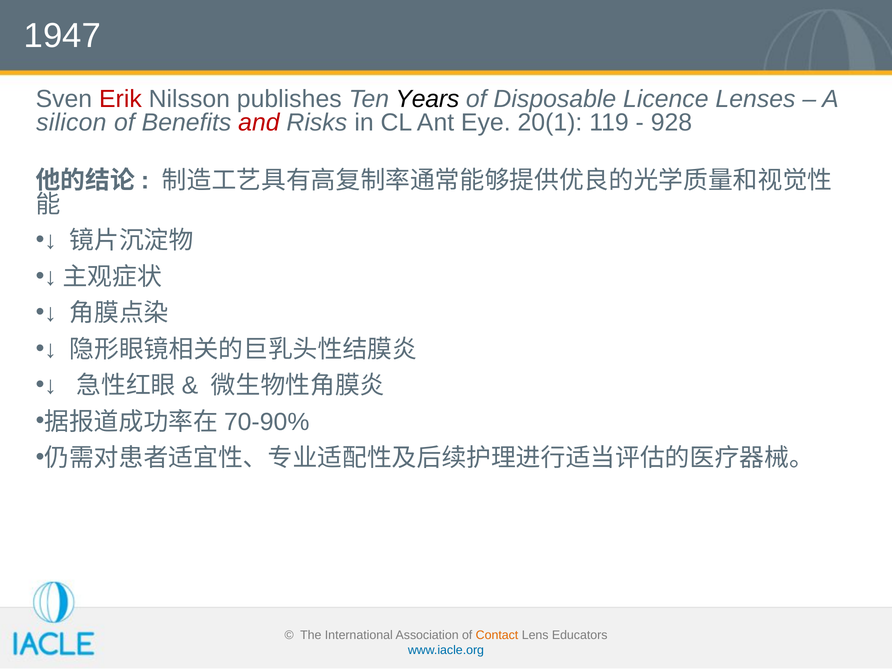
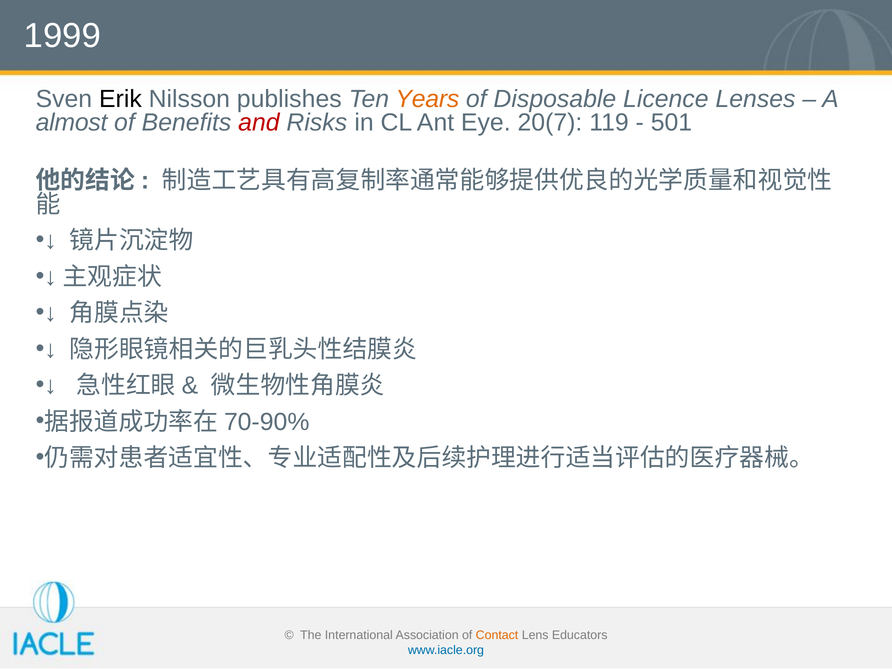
1947: 1947 -> 1999 (62, 36)
Erik colour: red -> black (120, 99)
Years colour: black -> orange (427, 99)
silicon: silicon -> almost (72, 123)
20(1: 20(1 -> 20(7 (550, 123)
928: 928 -> 501 (671, 123)
